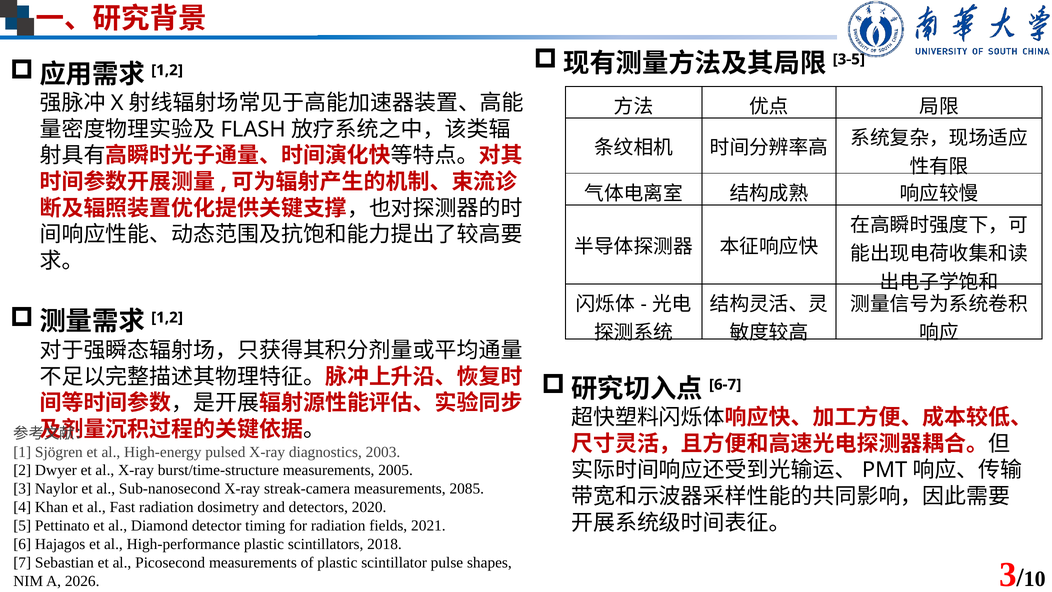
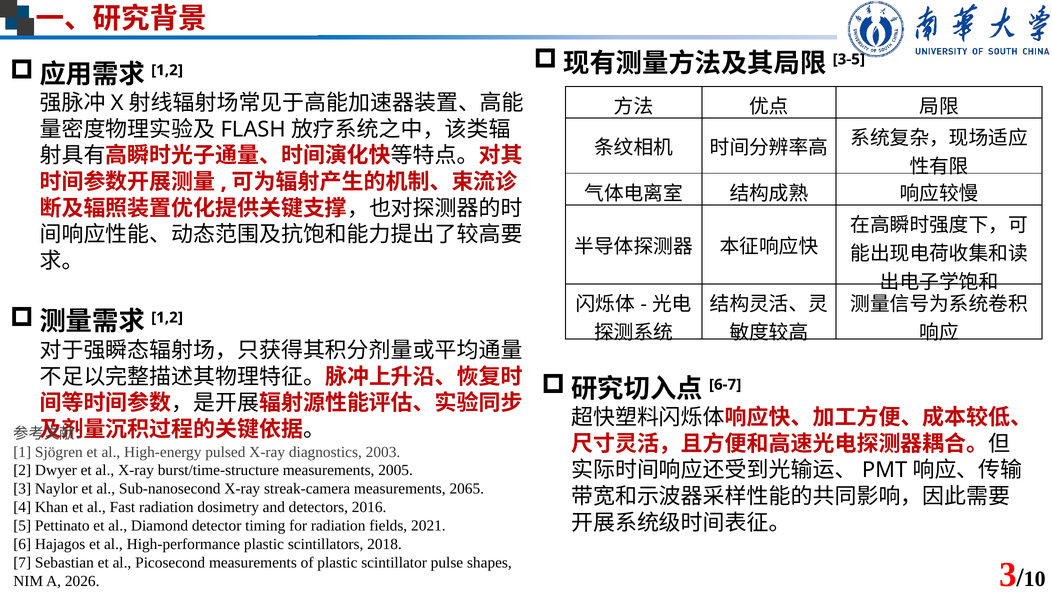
2085: 2085 -> 2065 (467, 489)
2020: 2020 -> 2016 (369, 507)
